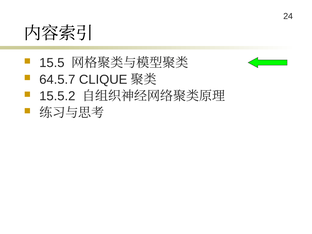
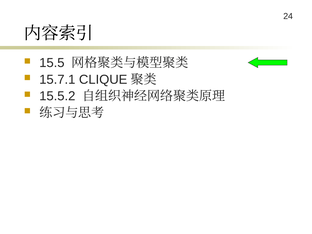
64.5.7: 64.5.7 -> 15.7.1 (57, 79)
